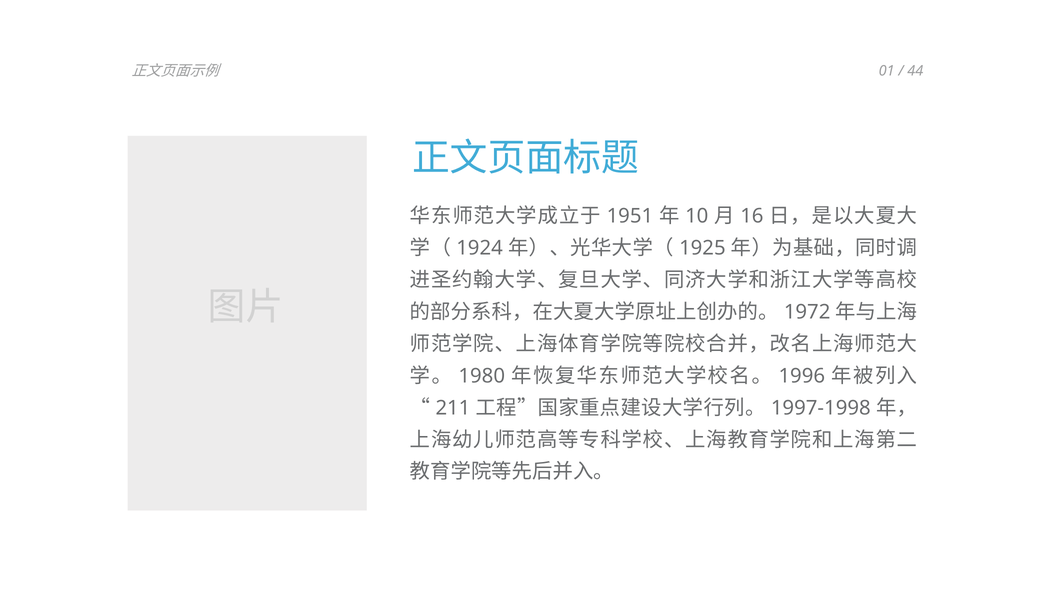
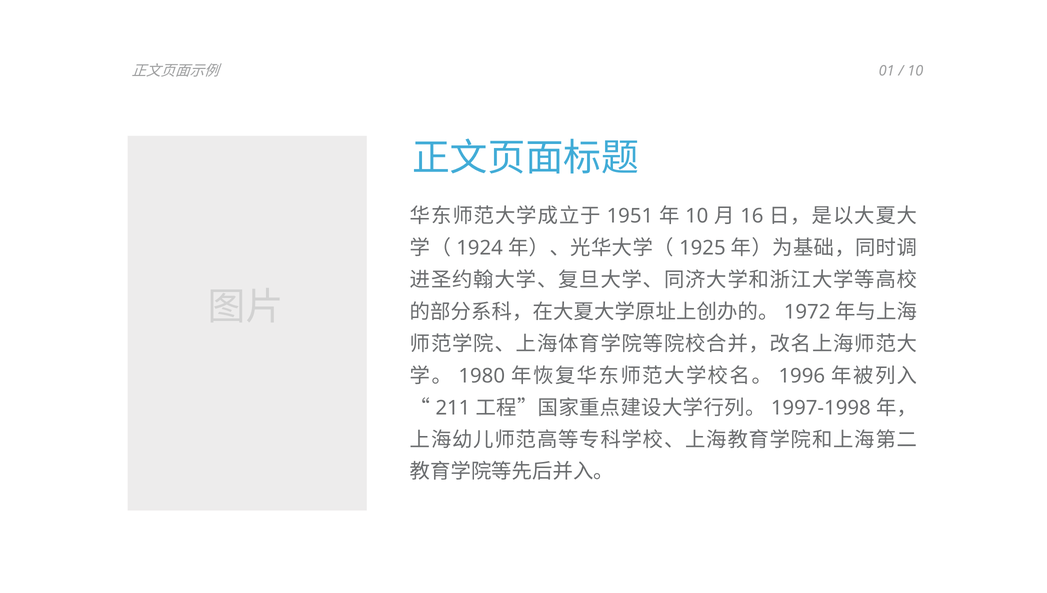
44: 44 -> 10 (915, 71)
